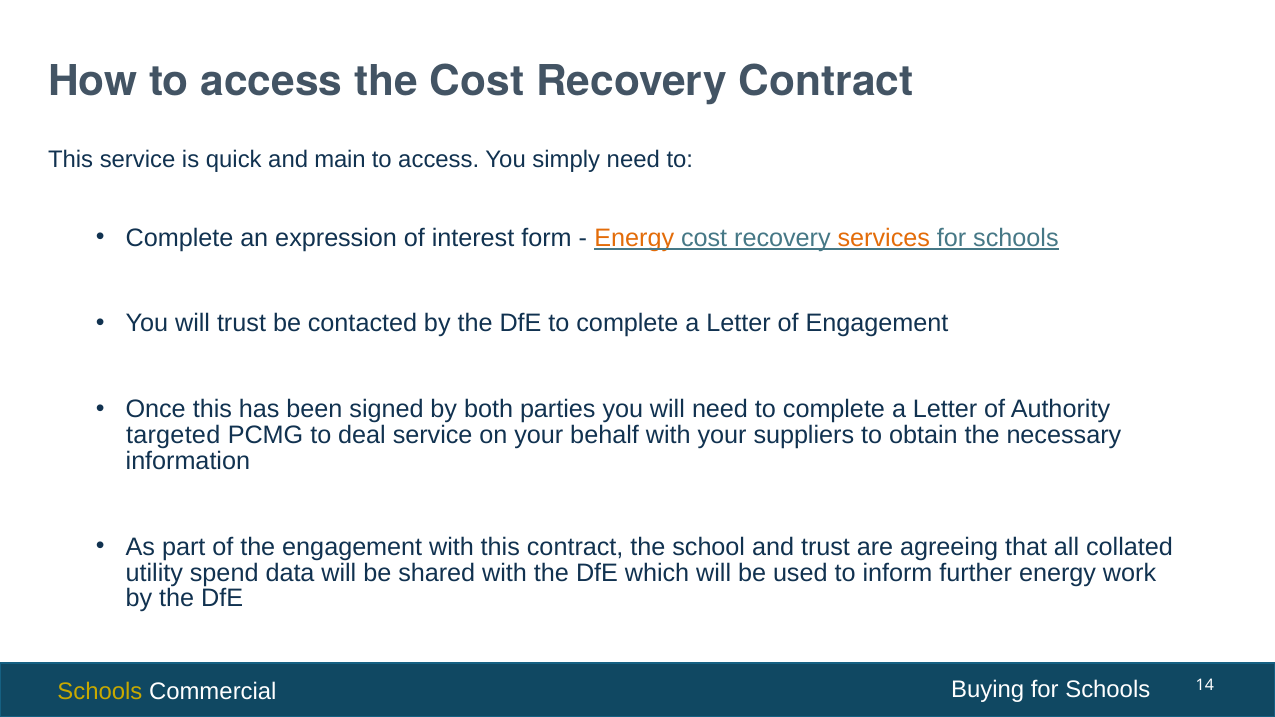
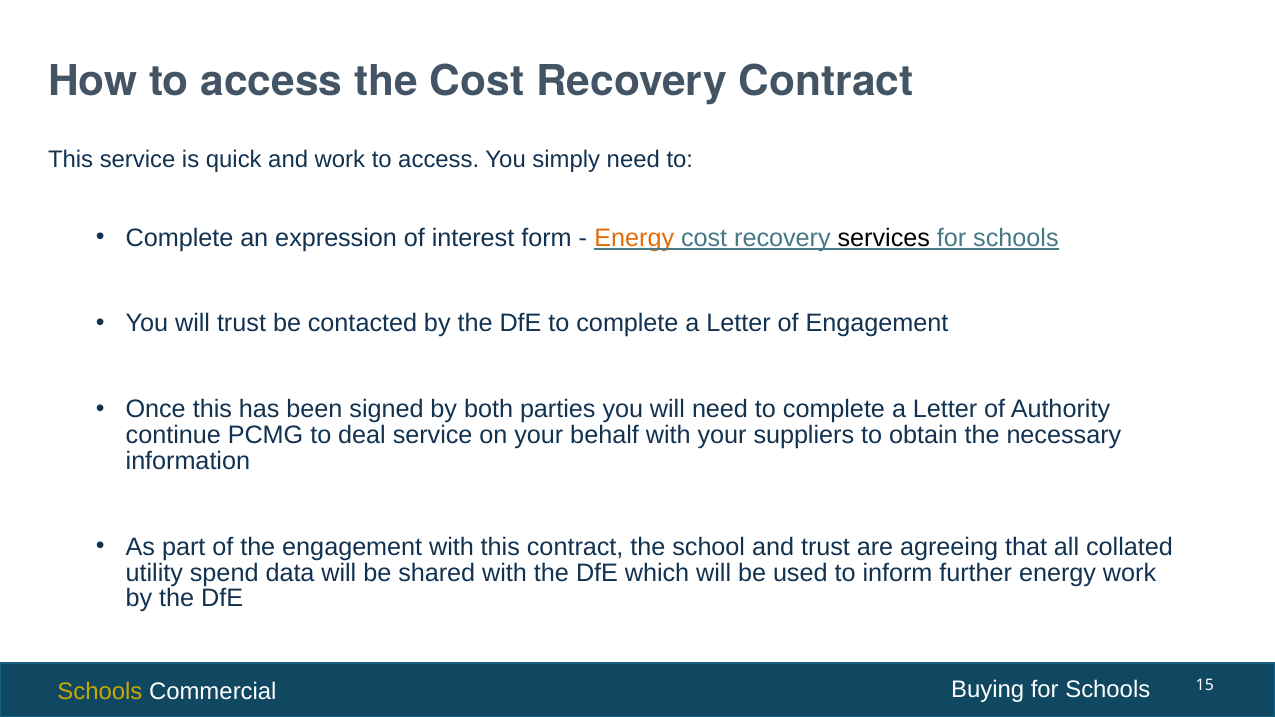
and main: main -> work (340, 160)
services colour: orange -> black (884, 238)
targeted: targeted -> continue (173, 435)
14: 14 -> 15 (1205, 685)
